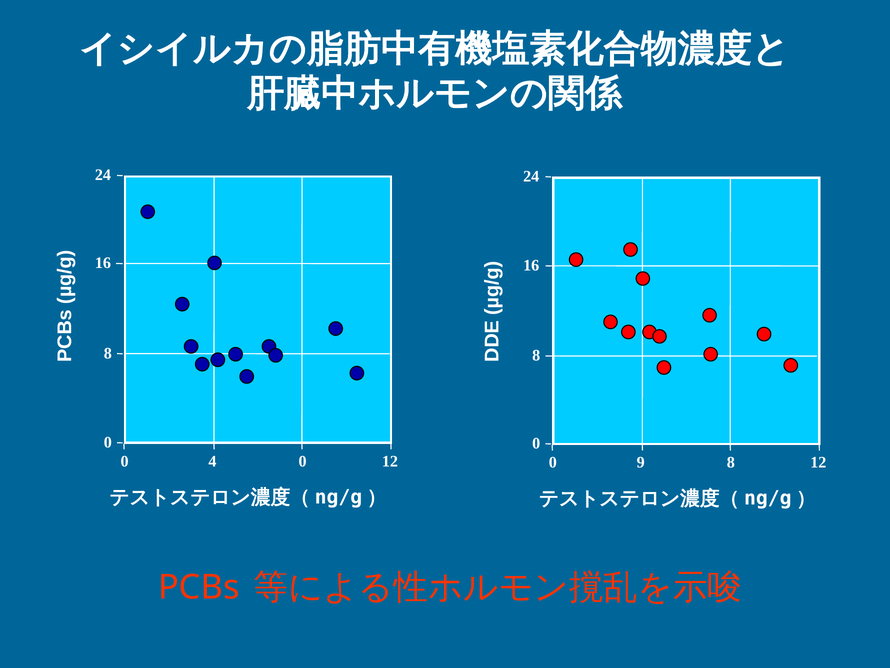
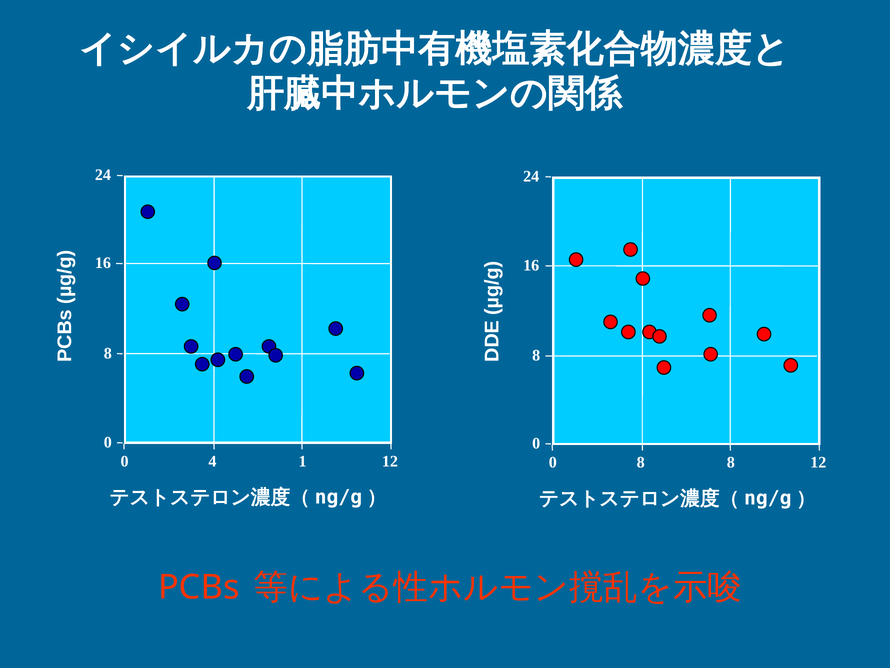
4 0: 0 -> 1 (303, 461)
9: 9 -> 8 (641, 462)
